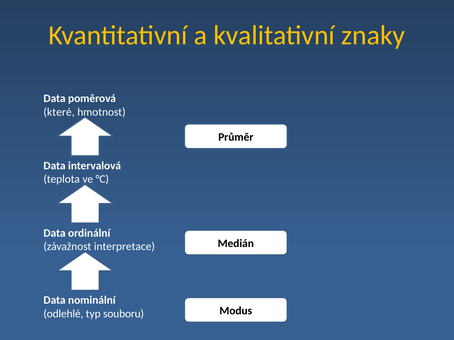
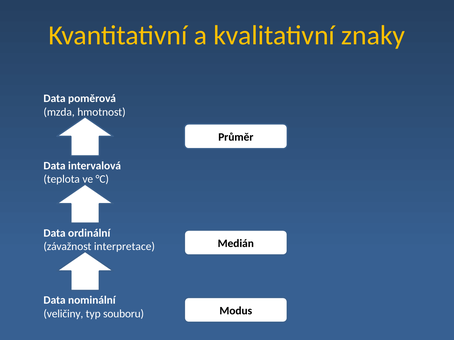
které: které -> mzda (59, 112)
odlehlé: odlehlé -> veličiny (63, 314)
